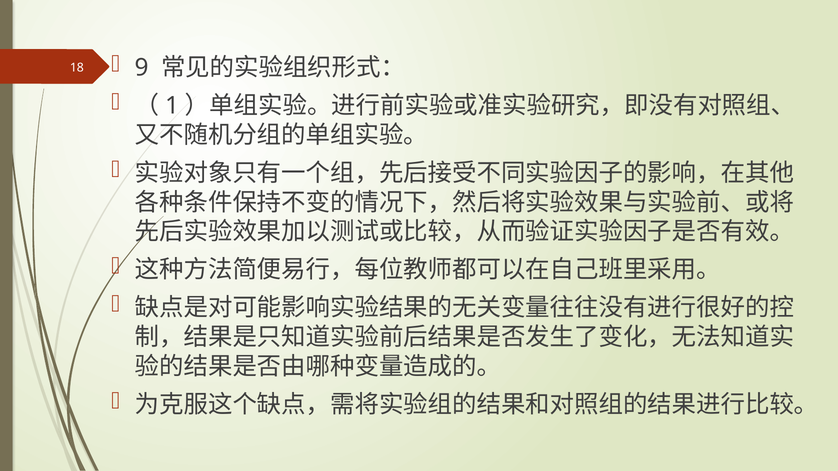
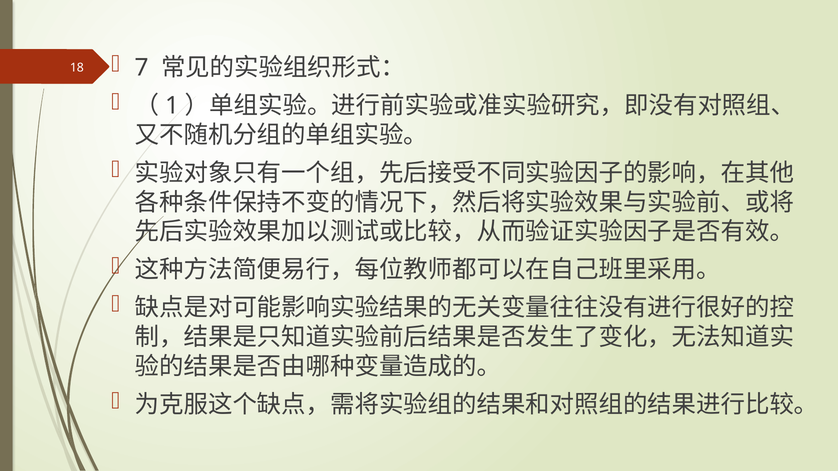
9: 9 -> 7 (142, 68)
